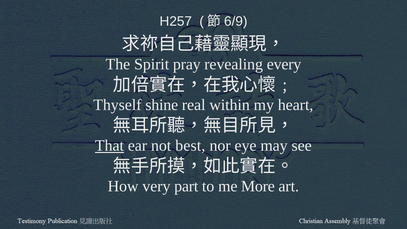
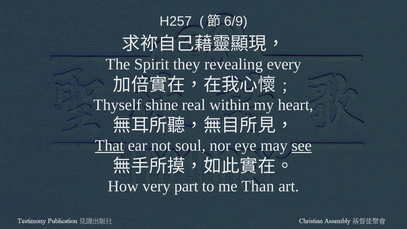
pray: pray -> they (187, 64)
best: best -> soul (190, 146)
see underline: none -> present (302, 146)
More: More -> Than (258, 186)
